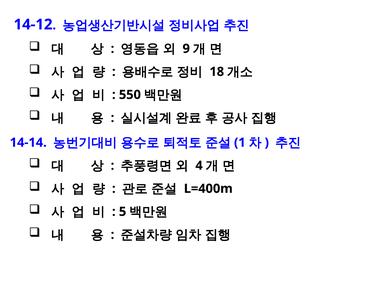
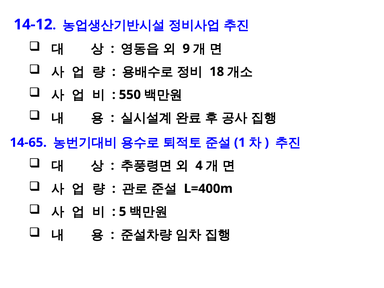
14-14: 14-14 -> 14-65 (28, 143)
